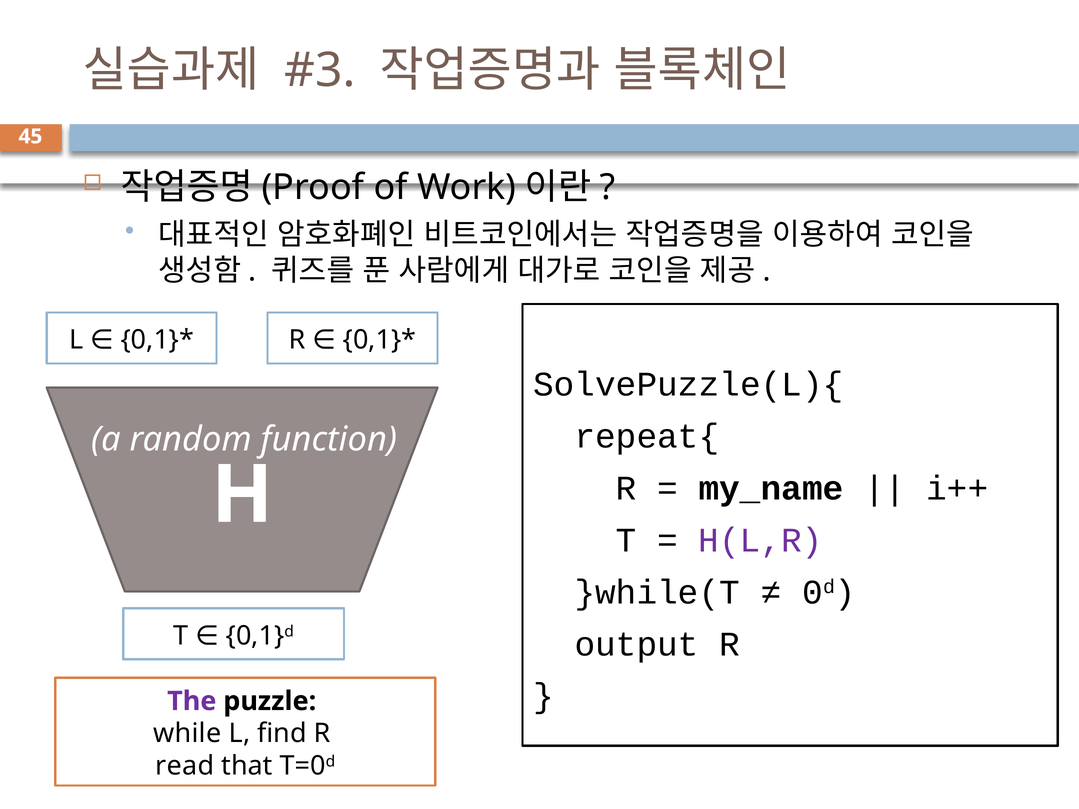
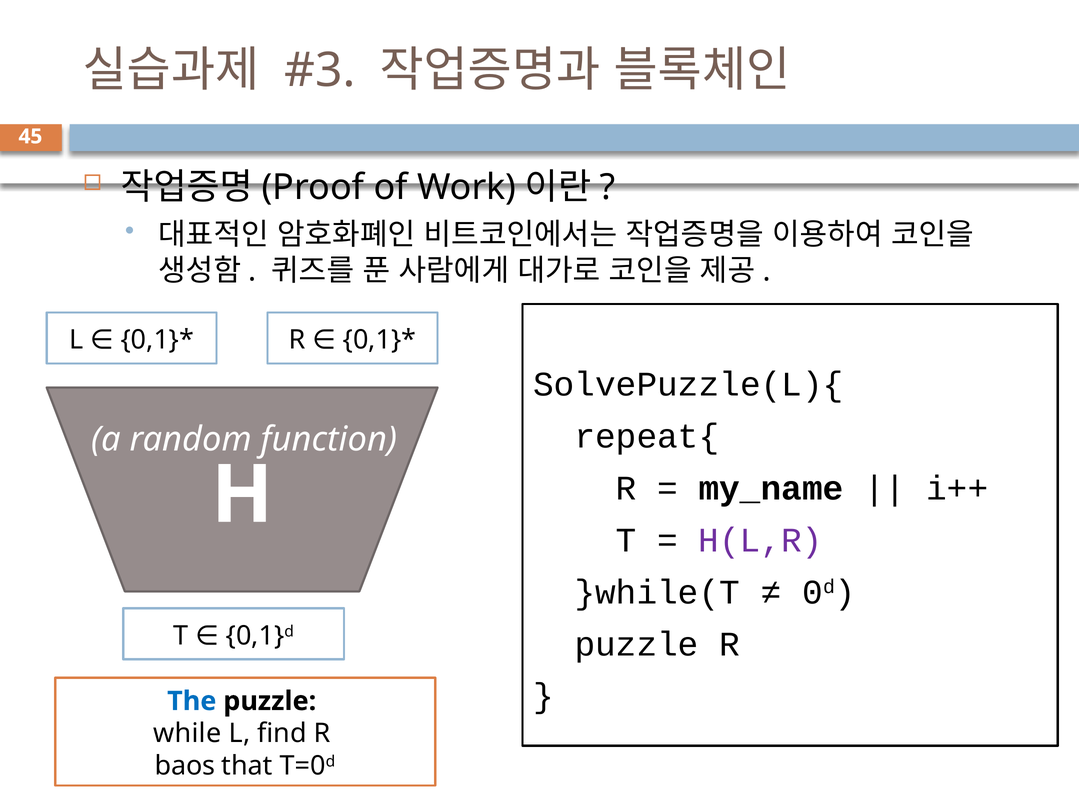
output: output -> puzzle (637, 644)
The colour: purple -> blue (192, 701)
read: read -> baos (185, 766)
